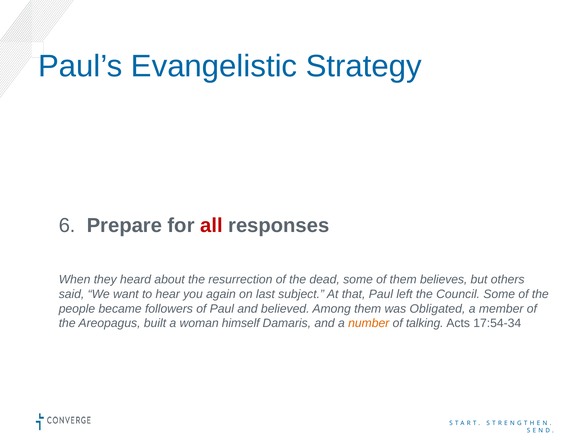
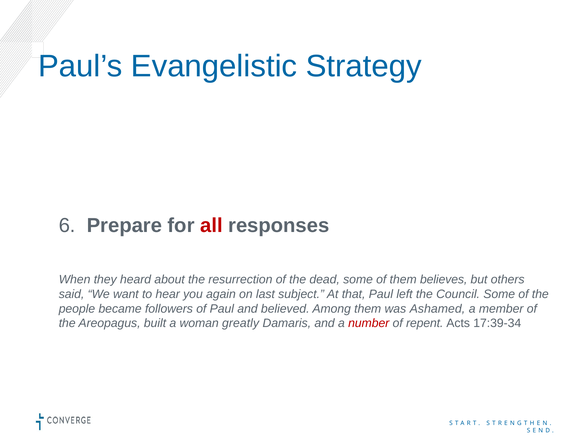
Obligated: Obligated -> Ashamed (437, 309)
himself: himself -> greatly (241, 323)
number colour: orange -> red (369, 323)
talking: talking -> repent (425, 323)
17:54-34: 17:54-34 -> 17:39-34 (497, 323)
